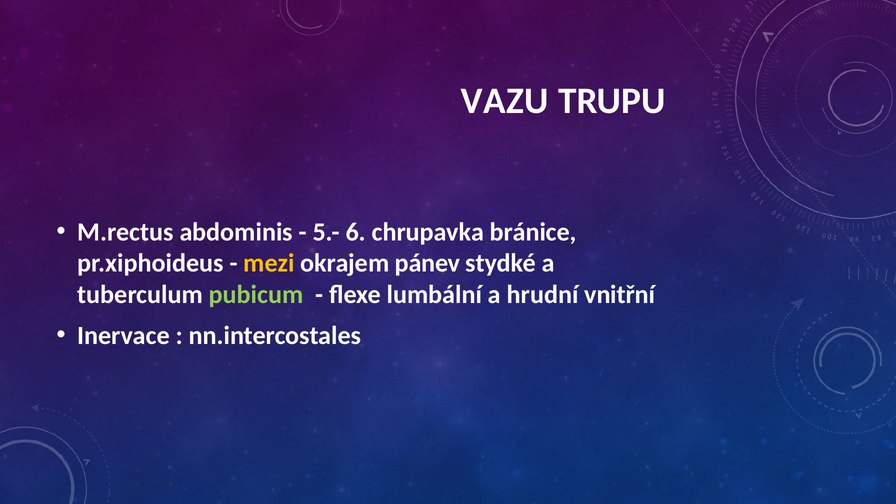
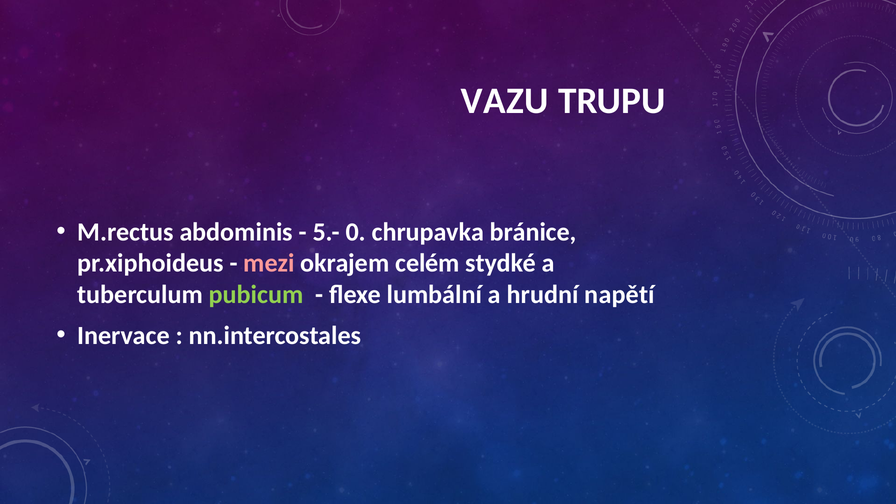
6: 6 -> 0 (356, 232)
mezi colour: yellow -> pink (269, 263)
pánev: pánev -> celém (427, 263)
vnitřní: vnitřní -> napětí (620, 295)
